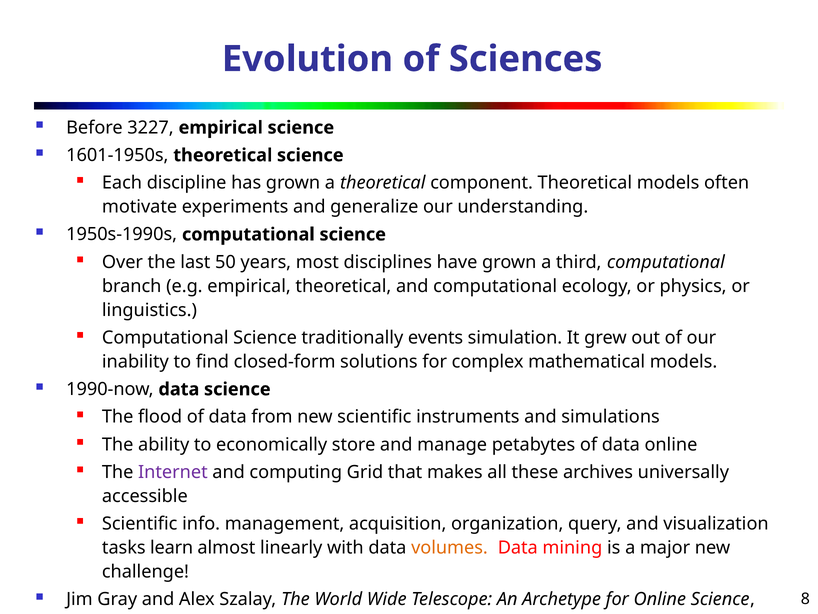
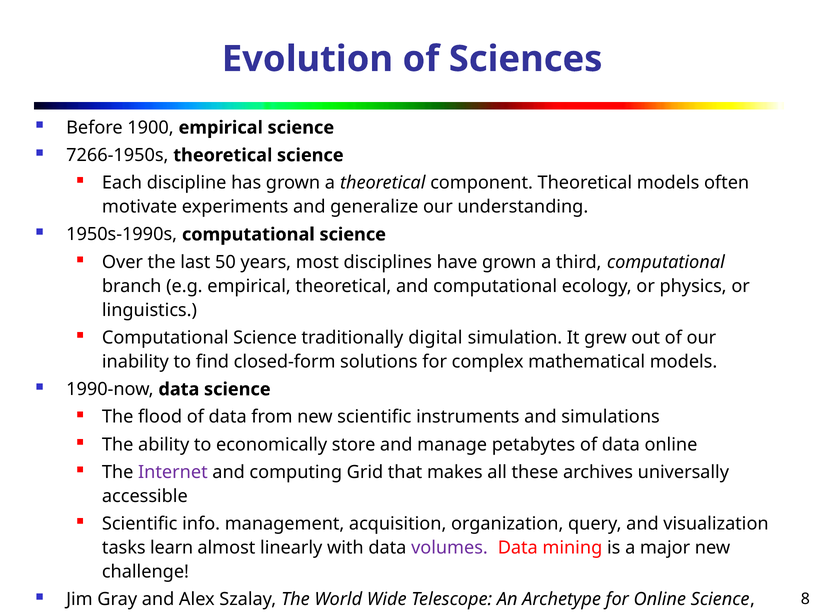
3227: 3227 -> 1900 (151, 128)
1601-1950s: 1601-1950s -> 7266-1950s (117, 155)
events: events -> digital (435, 337)
volumes colour: orange -> purple (449, 547)
